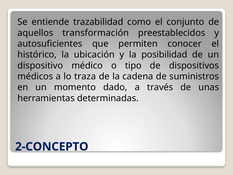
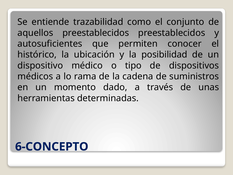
aquellos transformación: transformación -> preestablecidos (96, 33)
traza: traza -> rama (85, 76)
2-CONCEPTO: 2-CONCEPTO -> 6-CONCEPTO (52, 146)
